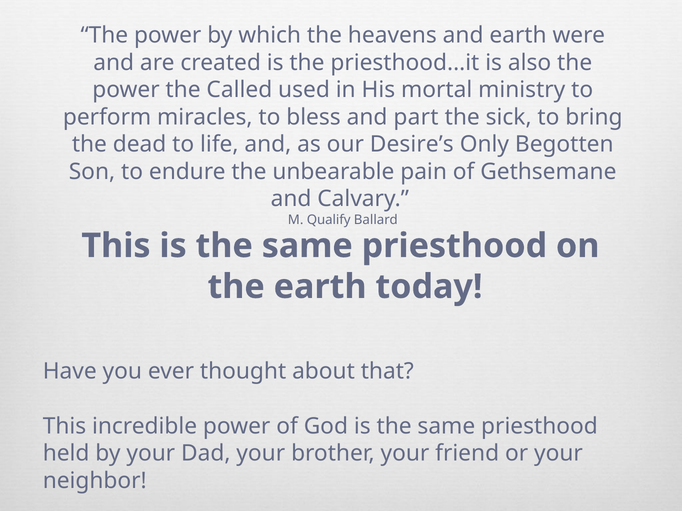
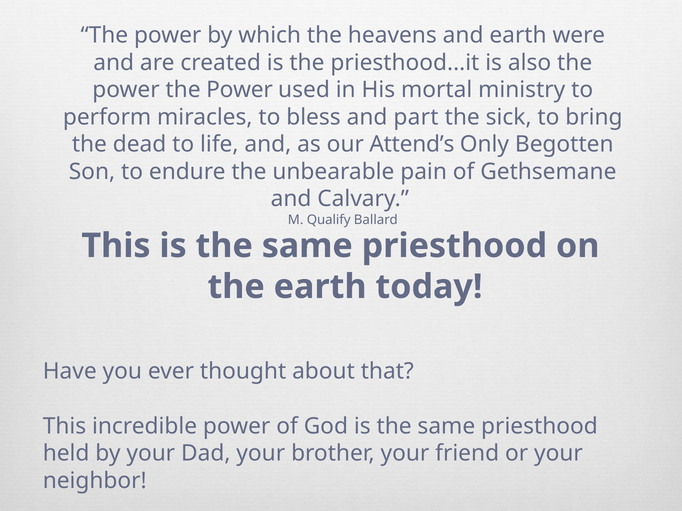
power the Called: Called -> Power (239, 90)
Desire’s: Desire’s -> Attend’s (412, 145)
